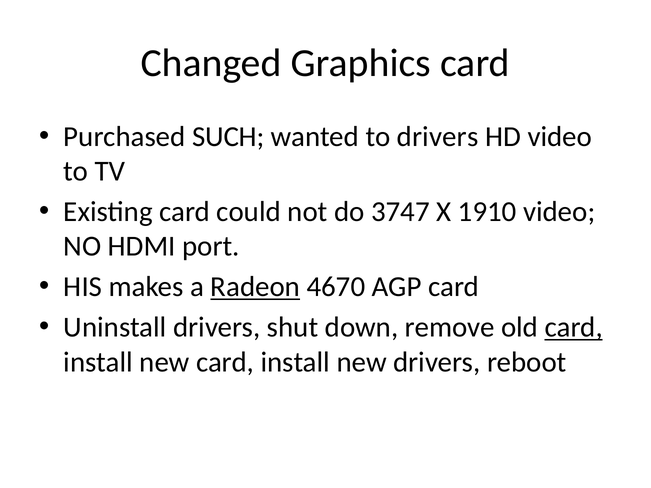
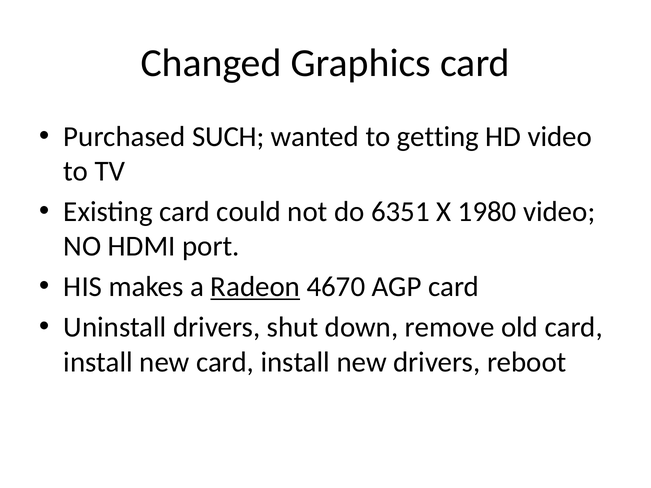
to drivers: drivers -> getting (438, 137)
3747: 3747 -> 6351 (400, 212)
1910: 1910 -> 1980 (487, 212)
card underline: present -> none (574, 328)
